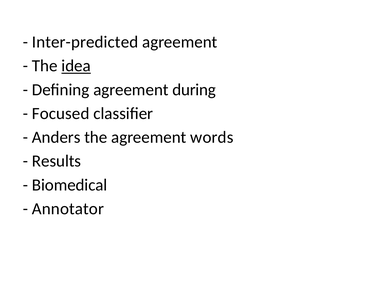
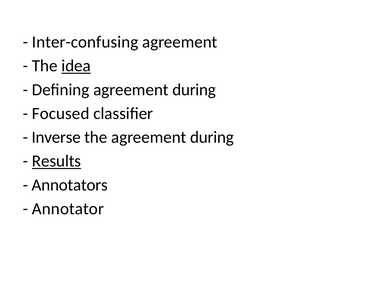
Inter-predicted: Inter-predicted -> Inter-confusing (85, 42)
Anders: Anders -> Inverse (56, 137)
the agreement words: words -> during (212, 137)
Results underline: none -> present (57, 161)
Biomedical: Biomedical -> Annotators (70, 185)
